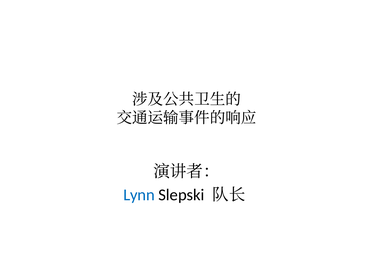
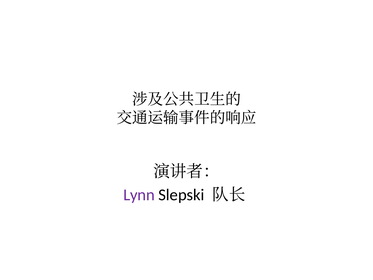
Lynn colour: blue -> purple (139, 195)
